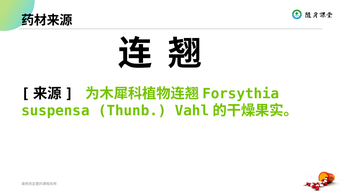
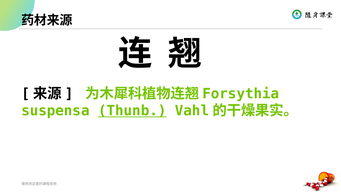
Thunb underline: none -> present (132, 111)
